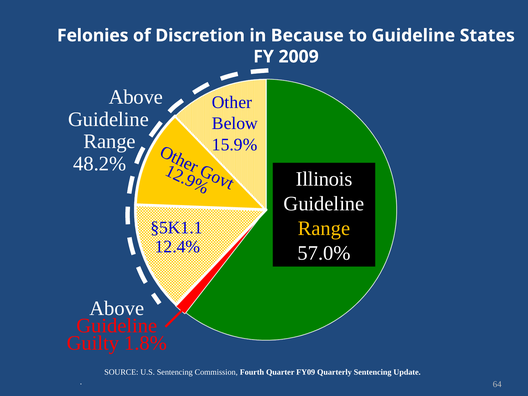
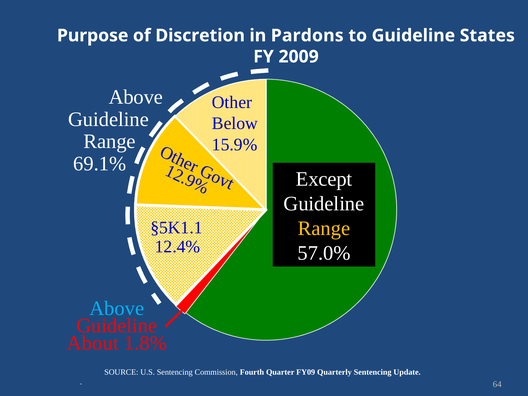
Felonies: Felonies -> Purpose (93, 36)
Because: Because -> Pardons (307, 36)
48.2%: 48.2% -> 69.1% (100, 164)
Illinois: Illinois -> Except (324, 179)
Above colour: white -> light blue (117, 308)
Guilty: Guilty -> About (93, 343)
